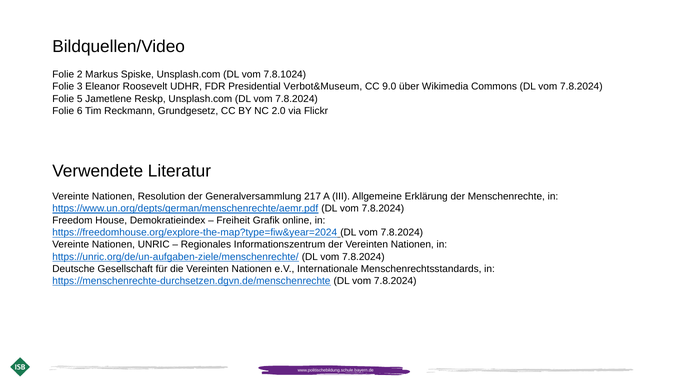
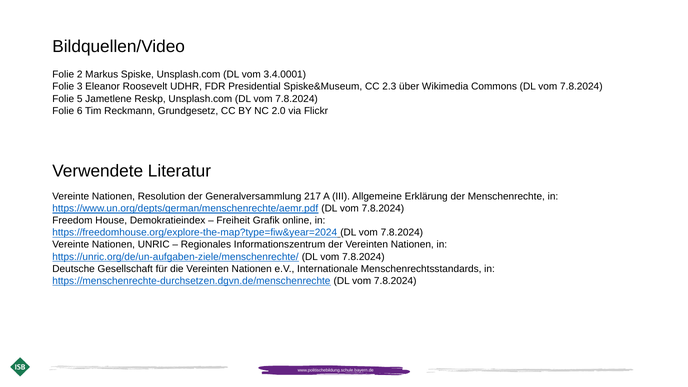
7.8.1024: 7.8.1024 -> 3.4.0001 (285, 75)
Verbot&Museum: Verbot&Museum -> Spiske&Museum (323, 87)
9.0: 9.0 -> 2.3 (389, 87)
